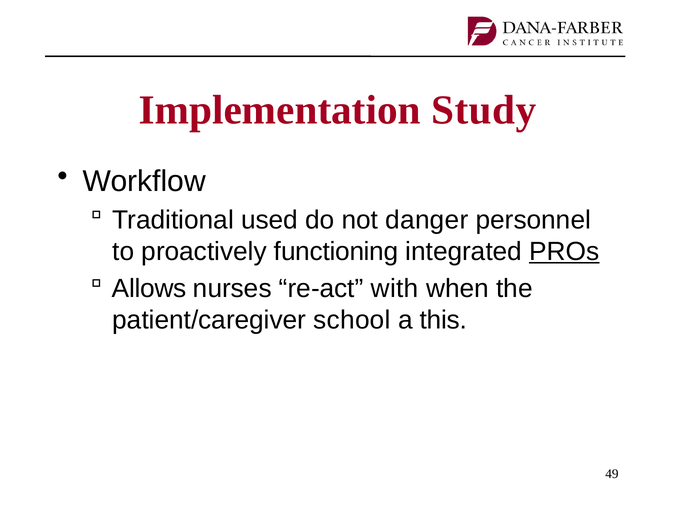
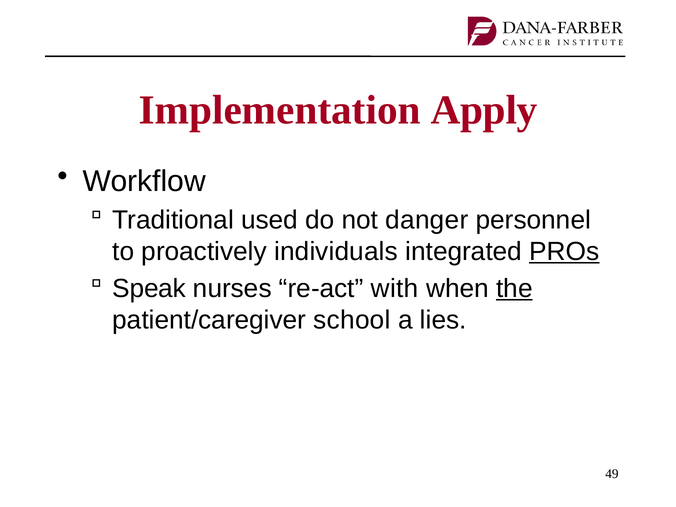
Study: Study -> Apply (484, 110)
functioning: functioning -> individuals (336, 252)
Allows: Allows -> Speak (149, 288)
the underline: none -> present (514, 288)
this: this -> lies (443, 320)
